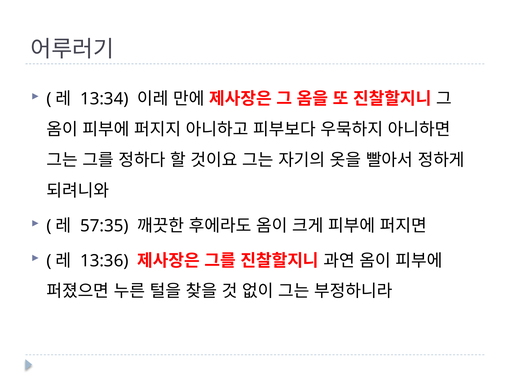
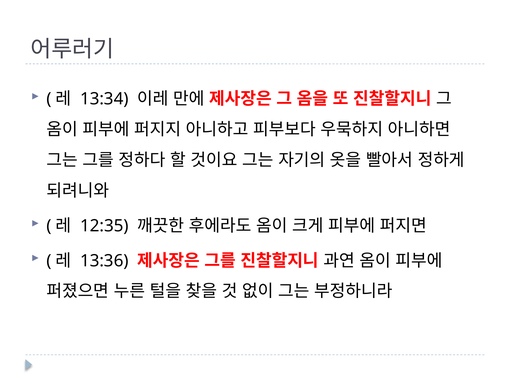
57:35: 57:35 -> 12:35 (104, 226)
